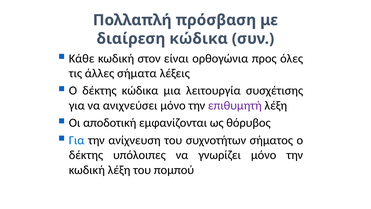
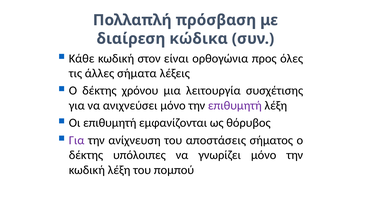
δέκτης κώδικα: κώδικα -> χρόνου (140, 91)
Οι αποδοτική: αποδοτική -> επιθυμητή (110, 123)
Για colour: blue -> purple (77, 140)
συχνοτήτων: συχνοτήτων -> αποστάσεις (216, 140)
